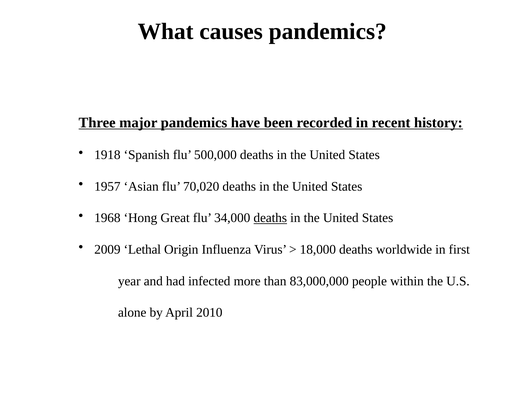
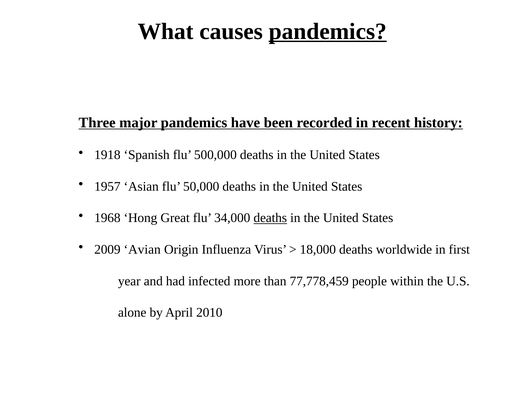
pandemics underline: none -> present (328, 31)
70,020: 70,020 -> 50,000 (201, 186)
Lethal: Lethal -> Avian (142, 249)
83,000,000: 83,000,000 -> 77,778,459 (319, 281)
